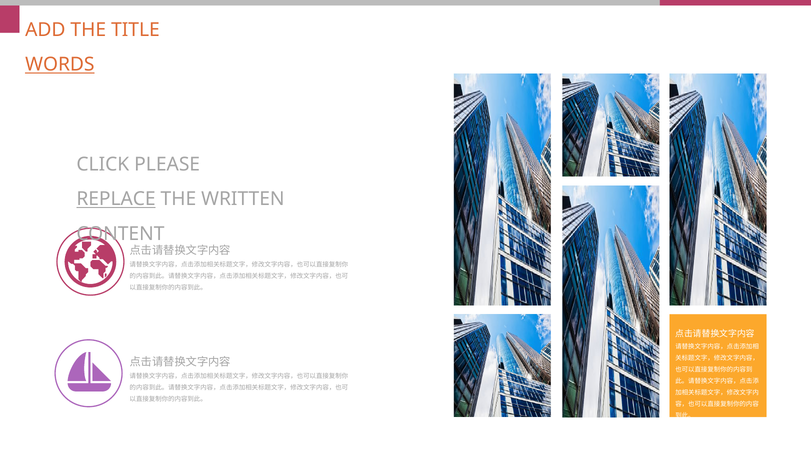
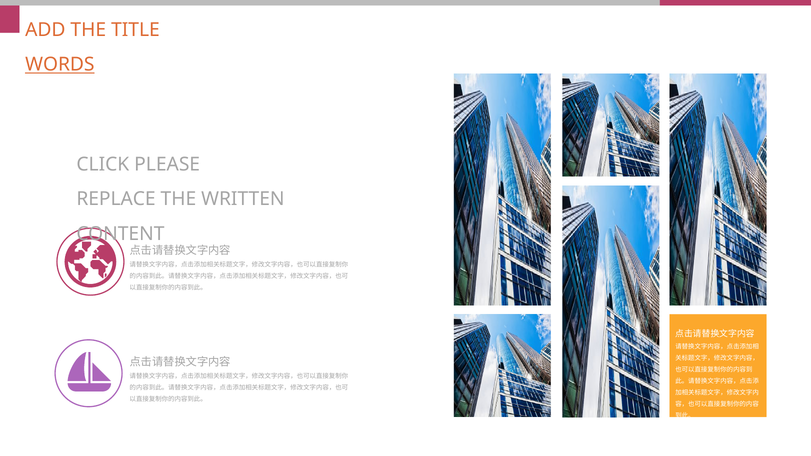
REPLACE underline: present -> none (116, 199)
